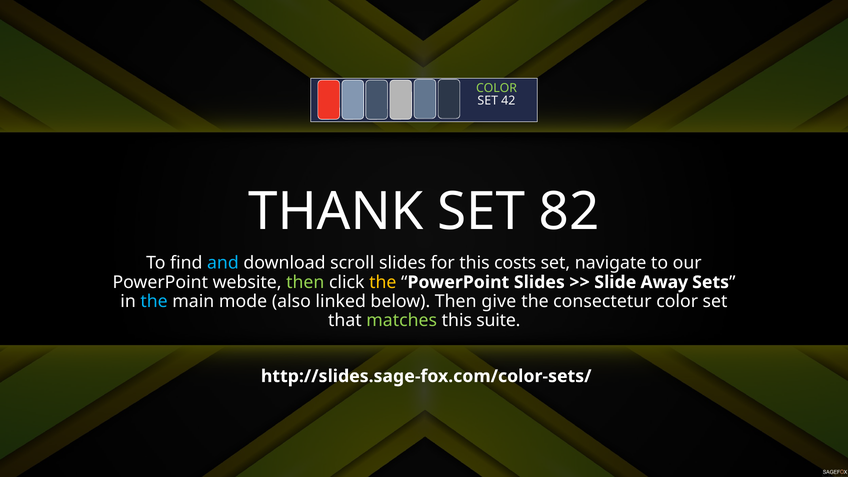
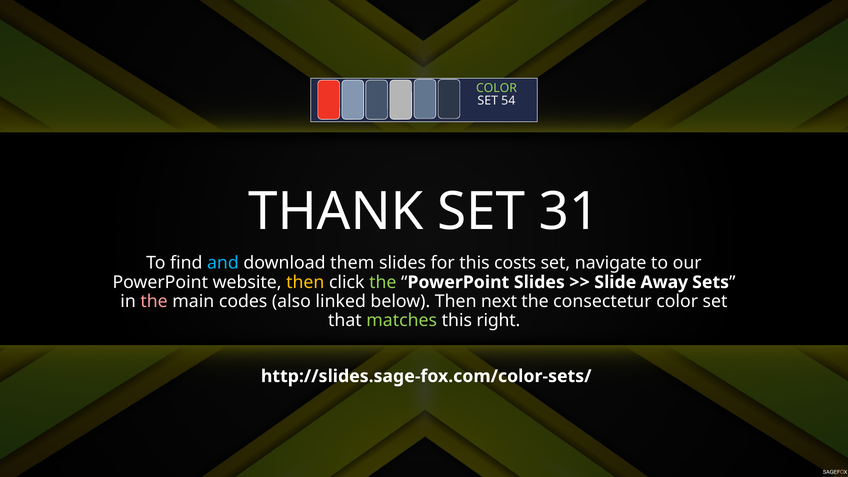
42: 42 -> 54 (508, 101)
82: 82 -> 31 (569, 212)
scroll: scroll -> them (352, 263)
then colour: light green -> yellow (305, 282)
the colour: yellow -> light green (383, 282)
the colour: light blue -> pink (154, 301)
mode: mode -> codes (243, 301)
give: give -> next (499, 301)
suite: suite -> right (498, 320)
